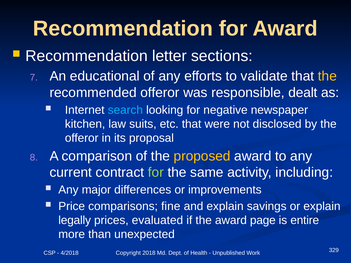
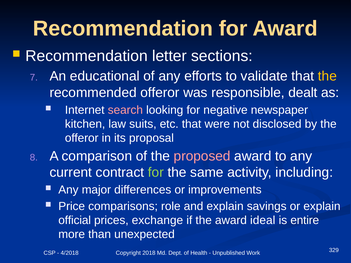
search colour: light blue -> pink (125, 110)
proposed colour: yellow -> pink (202, 156)
fine: fine -> role (171, 206)
legally: legally -> official (75, 220)
evaluated: evaluated -> exchange (157, 220)
page: page -> ideal (263, 220)
